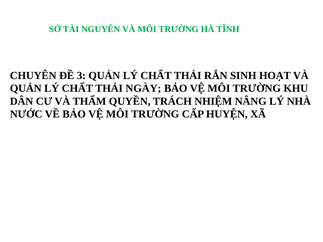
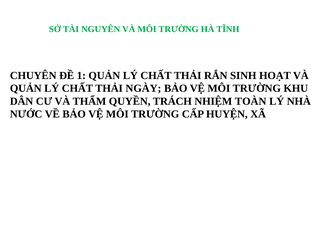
3: 3 -> 1 (81, 76)
NÂNG: NÂNG -> TOÀN (251, 101)
